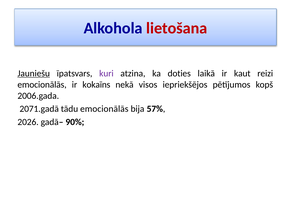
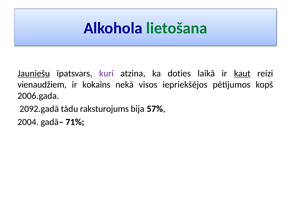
lietošana colour: red -> green (177, 28)
kaut underline: none -> present (242, 73)
emocionālās: emocionālās -> vienaudžiem (42, 84)
2071.gadā: 2071.gadā -> 2092.gadā (39, 109)
tādu emocionālās: emocionālās -> raksturojums (104, 109)
2026: 2026 -> 2004 (28, 122)
90%: 90% -> 71% (75, 122)
